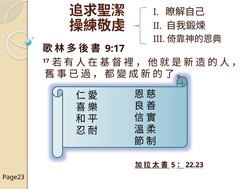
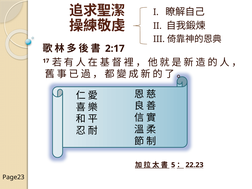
9:17: 9:17 -> 2:17 (115, 49)
